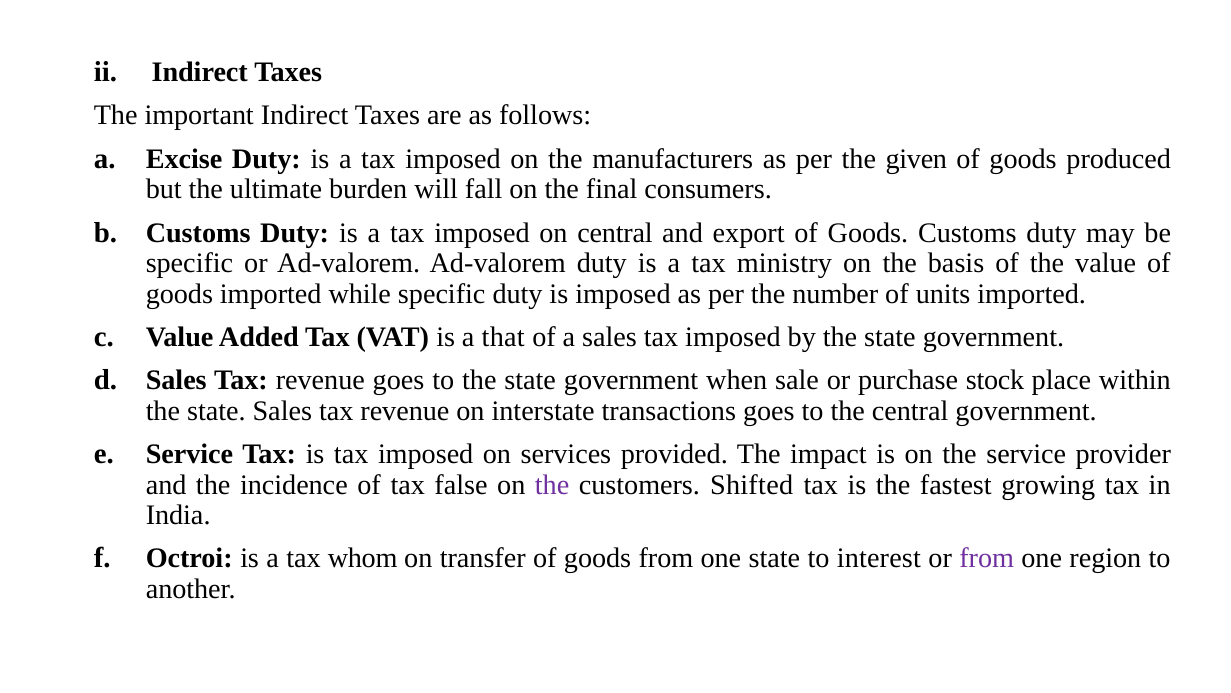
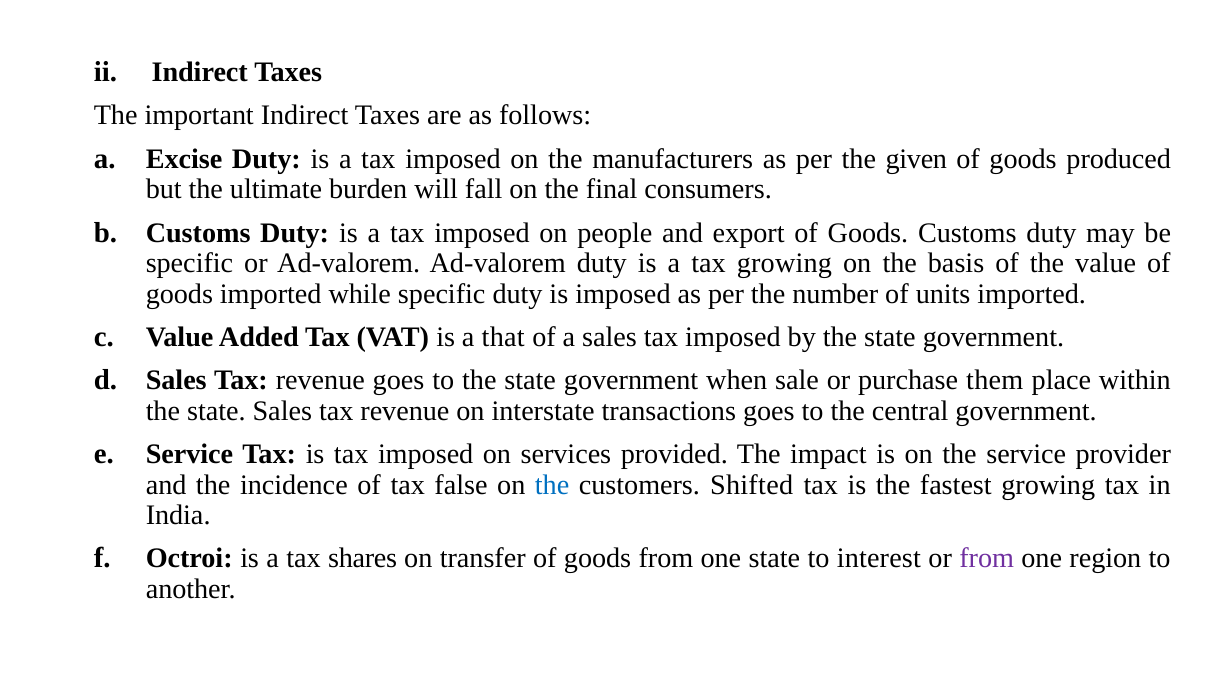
on central: central -> people (615, 233)
tax ministry: ministry -> growing (784, 263)
stock: stock -> them (995, 380)
the colour: purple -> blue (552, 484)
whom: whom -> shares (363, 558)
